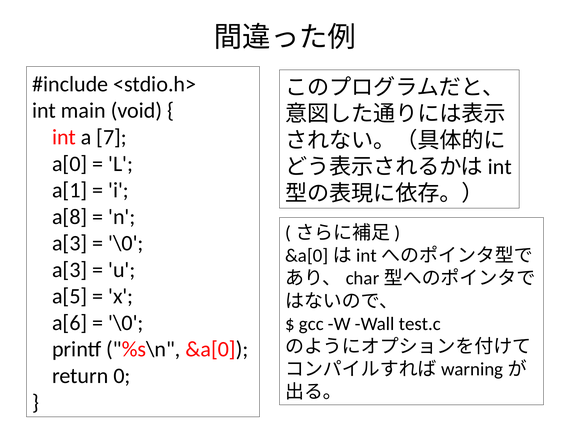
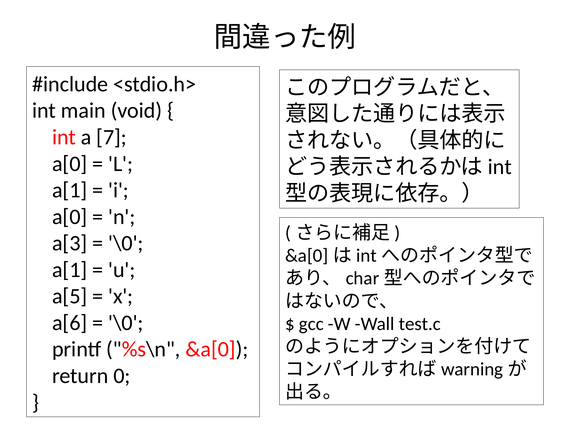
a[8: a[8 -> a[0 (70, 217)
a[3: a[3 -> a[1 (70, 270)
